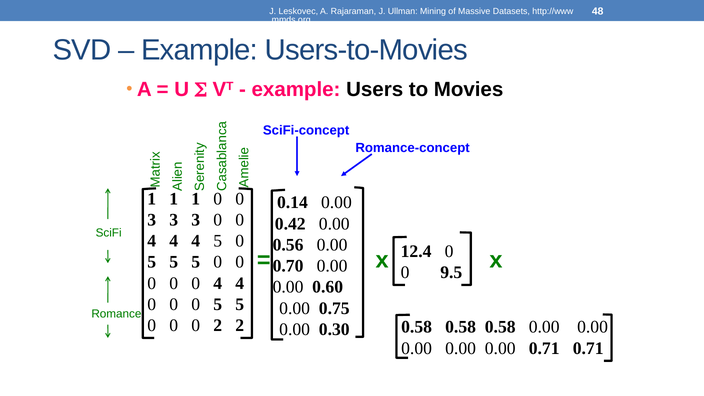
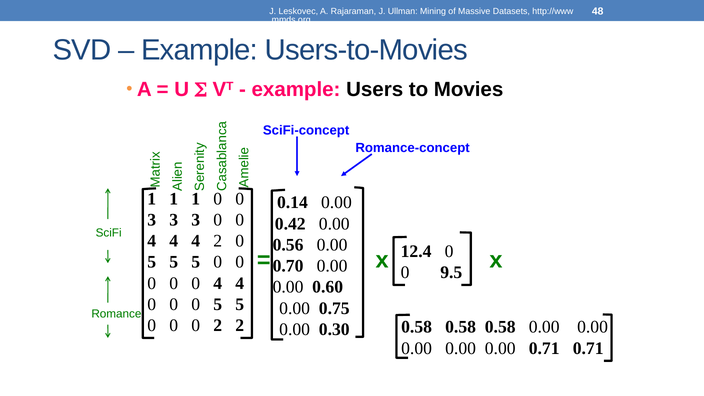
4 5: 5 -> 2 (218, 241)
